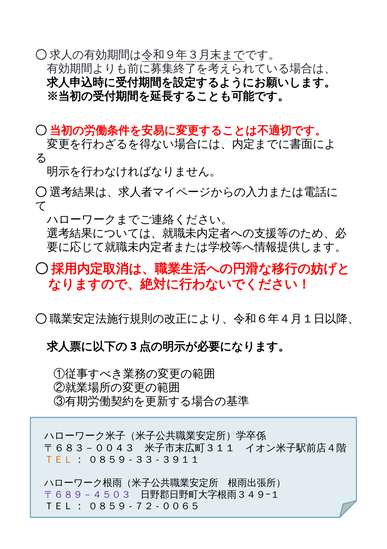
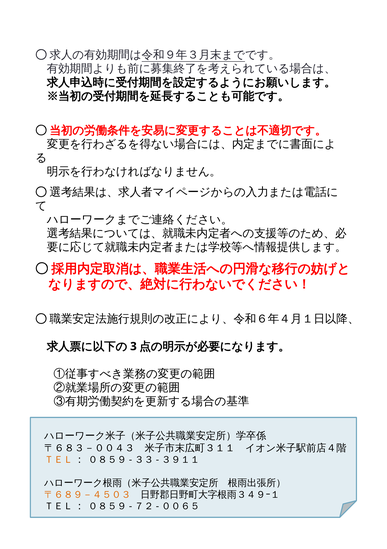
〒６８９－４５０３ colour: purple -> orange (87, 494)
